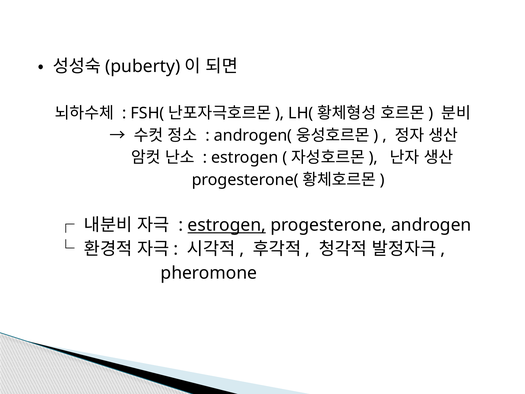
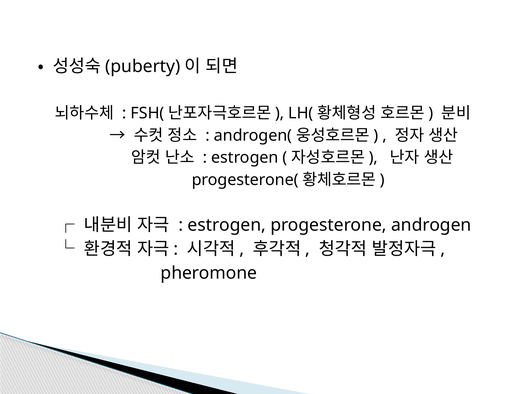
estrogen underline: present -> none (227, 225)
